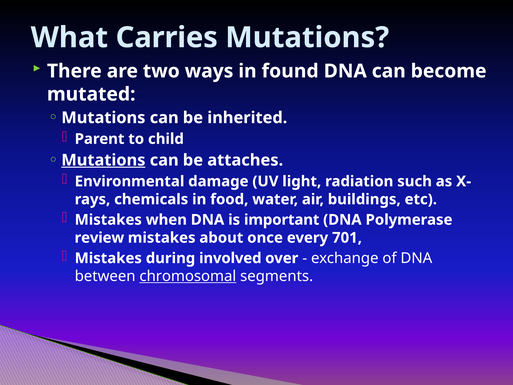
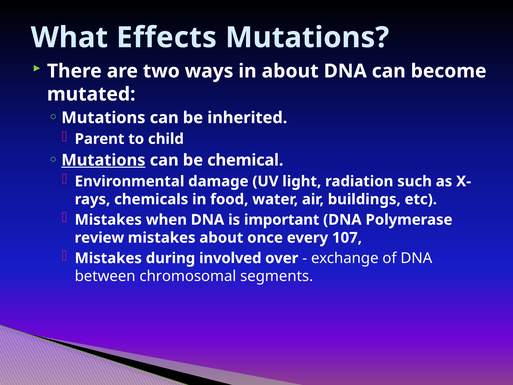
Carries: Carries -> Effects (167, 38)
in found: found -> about (290, 71)
attaches: attaches -> chemical (245, 160)
701: 701 -> 107 (347, 238)
chromosomal underline: present -> none (188, 276)
